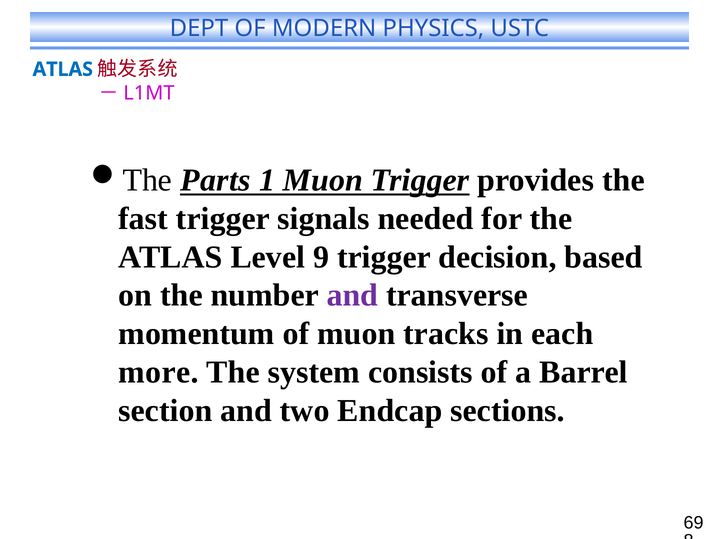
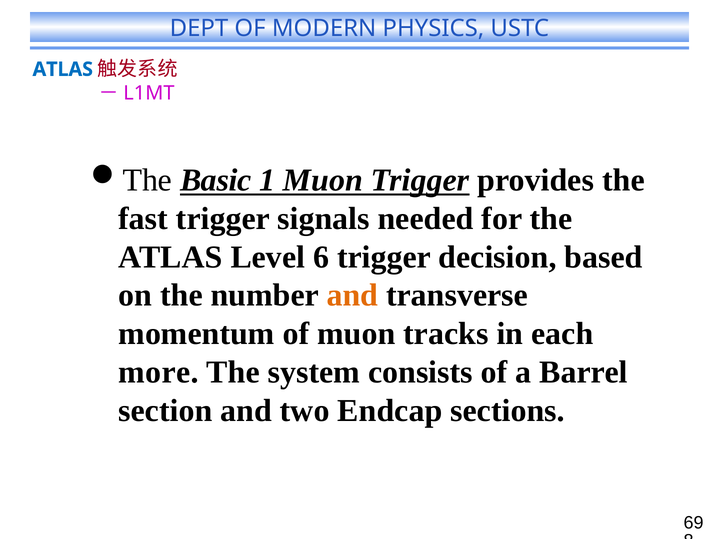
Parts: Parts -> Basic (216, 181)
9: 9 -> 6 (321, 257)
and colour: purple -> orange (352, 296)
